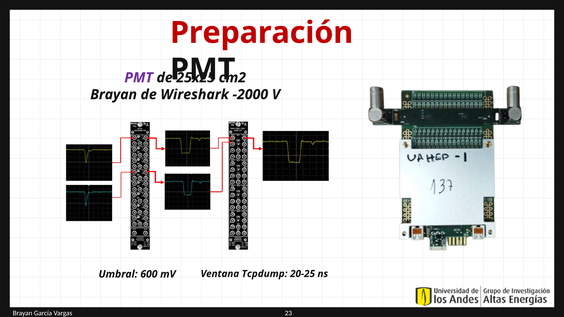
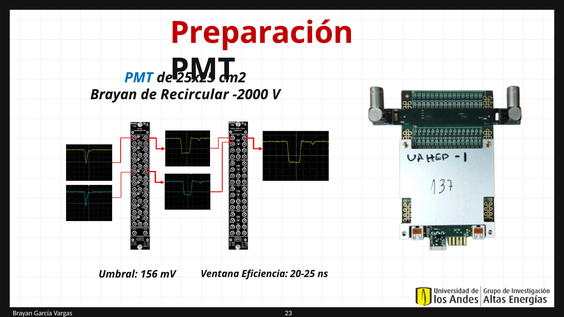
PMT colour: purple -> blue (139, 78)
Wireshark: Wireshark -> Recircular (195, 95)
600: 600 -> 156 (149, 274)
Tcpdump: Tcpdump -> Eficiencia (265, 274)
